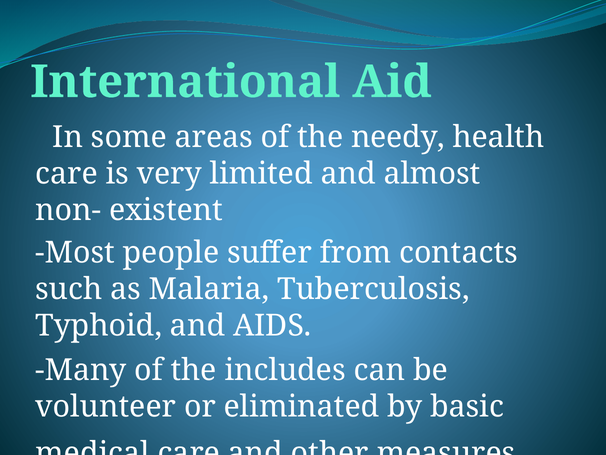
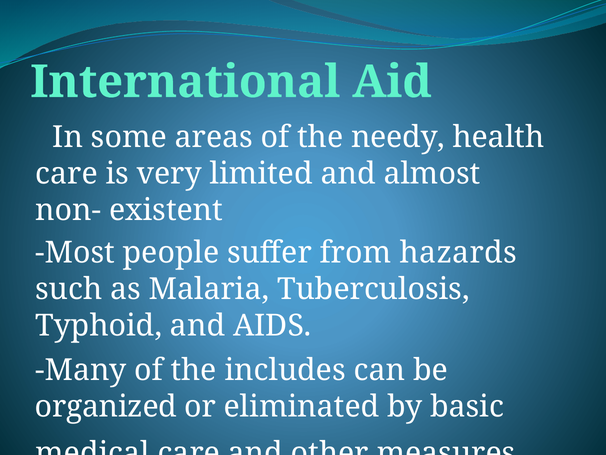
contacts: contacts -> hazards (458, 253)
volunteer: volunteer -> organized (106, 406)
